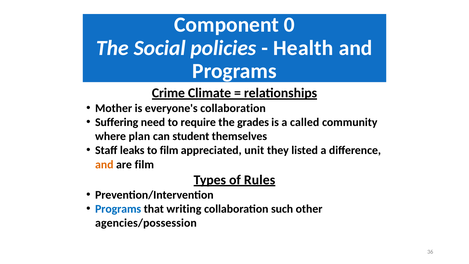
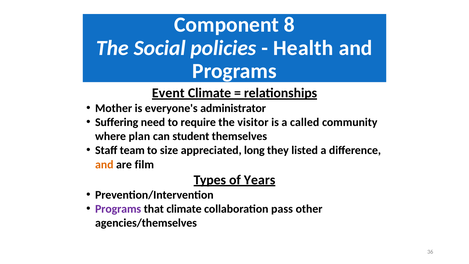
0: 0 -> 8 (289, 25)
Crime: Crime -> Event (168, 93)
everyone's collaboration: collaboration -> administrator (233, 108)
grades: grades -> visitor (253, 122)
leaks: leaks -> team (132, 150)
to film: film -> size (169, 150)
unit: unit -> long (254, 150)
Rules: Rules -> Years (260, 180)
Programs colour: blue -> purple (118, 209)
that writing: writing -> climate (184, 209)
such: such -> pass (282, 209)
agencies/possession: agencies/possession -> agencies/themselves (146, 223)
